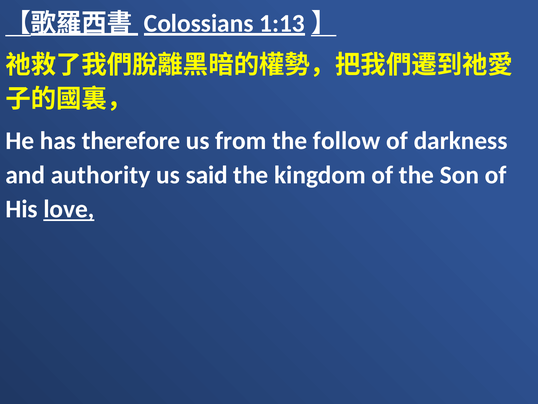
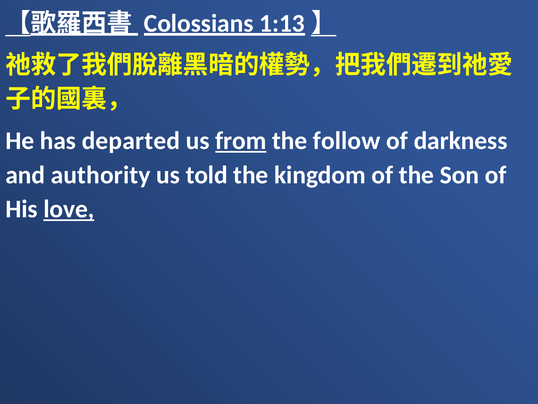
therefore: therefore -> departed (131, 141)
from underline: none -> present (241, 141)
said: said -> told (207, 175)
